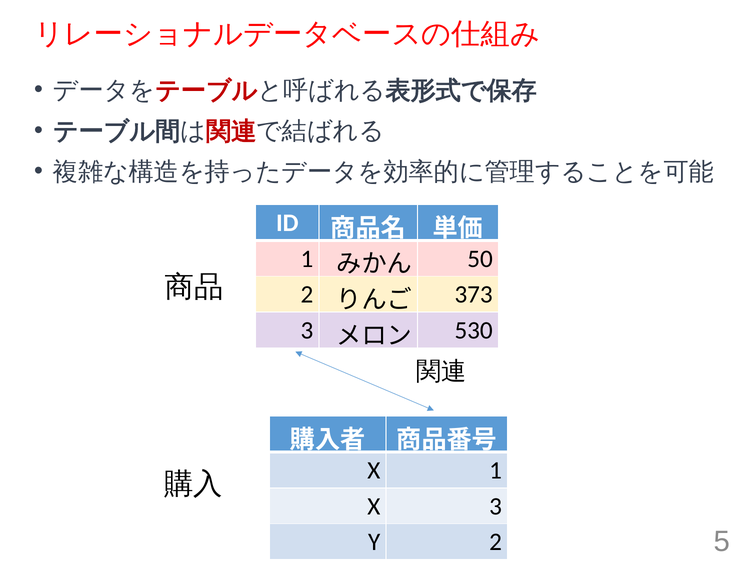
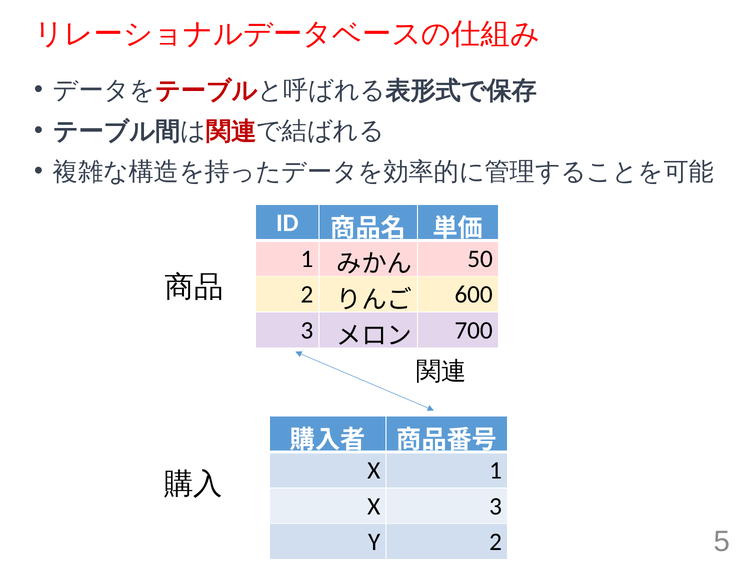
373: 373 -> 600 (474, 294)
530: 530 -> 700 (474, 330)
